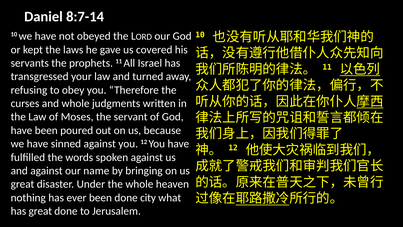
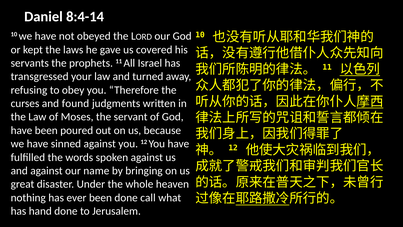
8:7-14: 8:7-14 -> 8:4-14 (85, 17)
and whole: whole -> found (75, 103)
city: city -> call (148, 197)
has great: great -> hand (40, 211)
